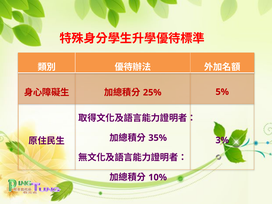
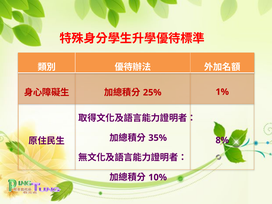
5%: 5% -> 1% (222, 92)
3%: 3% -> 8% (222, 140)
